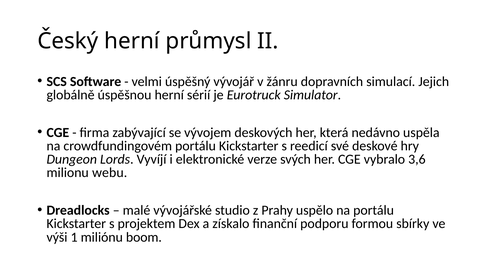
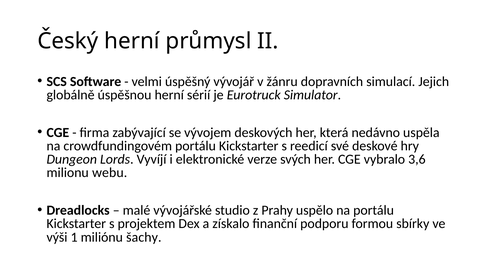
boom: boom -> šachy (144, 237)
